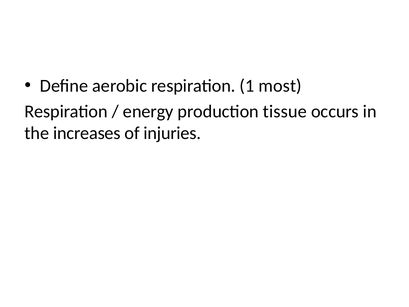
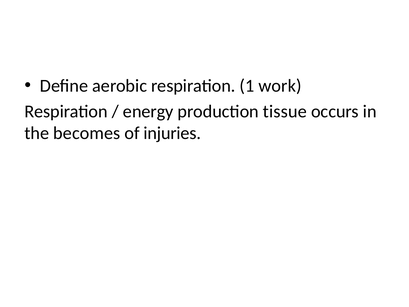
most: most -> work (280, 86)
increases: increases -> becomes (87, 133)
